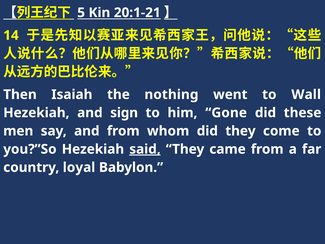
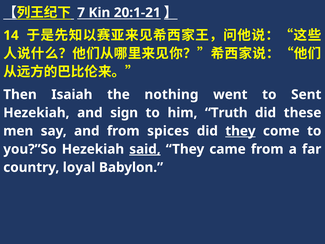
5: 5 -> 7 (81, 13)
Wall: Wall -> Sent (306, 94)
Gone: Gone -> Truth (226, 113)
whom: whom -> spices (168, 131)
they underline: none -> present (240, 131)
